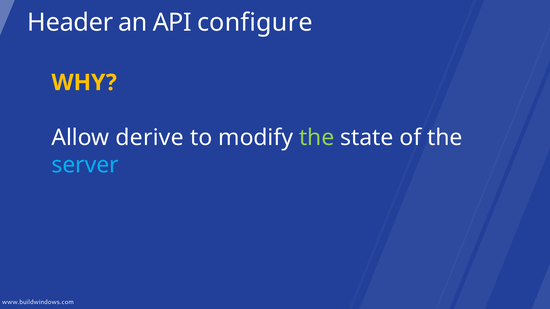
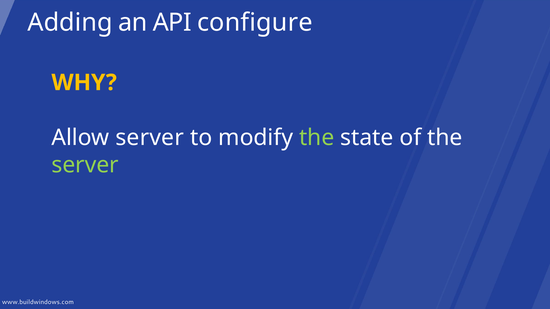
Header: Header -> Adding (70, 23)
Allow derive: derive -> server (150, 138)
server colour: light blue -> light green (85, 165)
